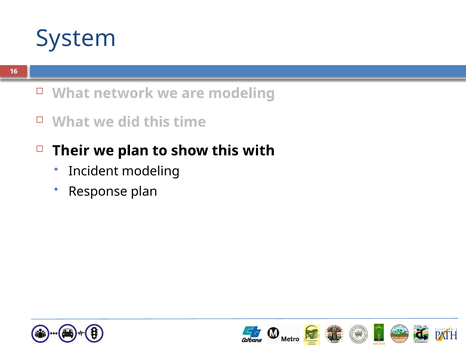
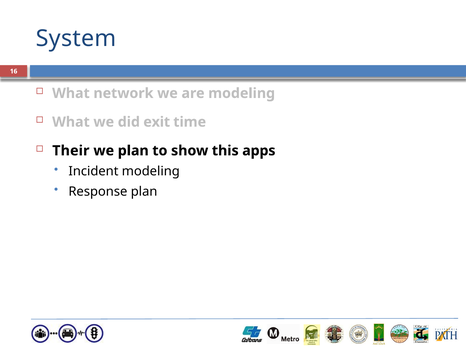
did this: this -> exit (157, 122)
with: with -> apps (259, 151)
